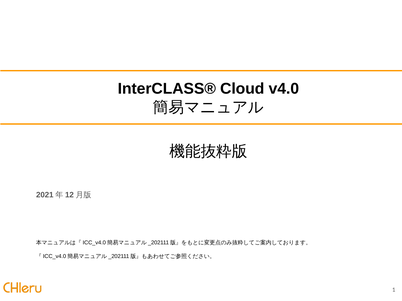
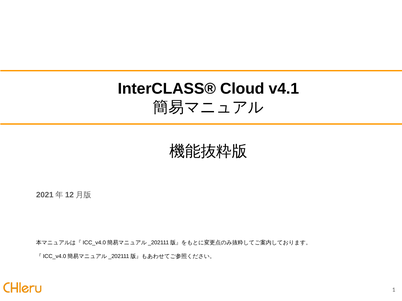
v4.0: v4.0 -> v4.1 (284, 89)
